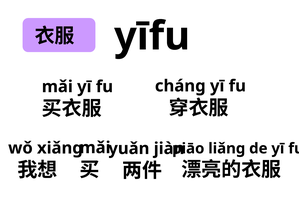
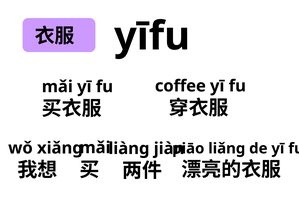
cháng: cháng -> coffee (180, 86)
yuǎn: yuǎn -> liàng (129, 149)
